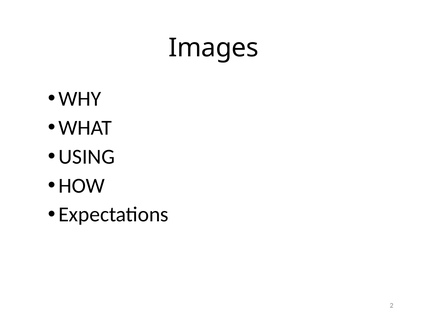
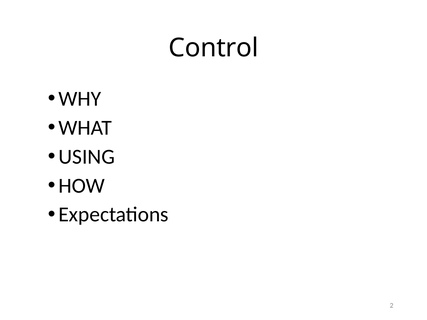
Images: Images -> Control (213, 48)
